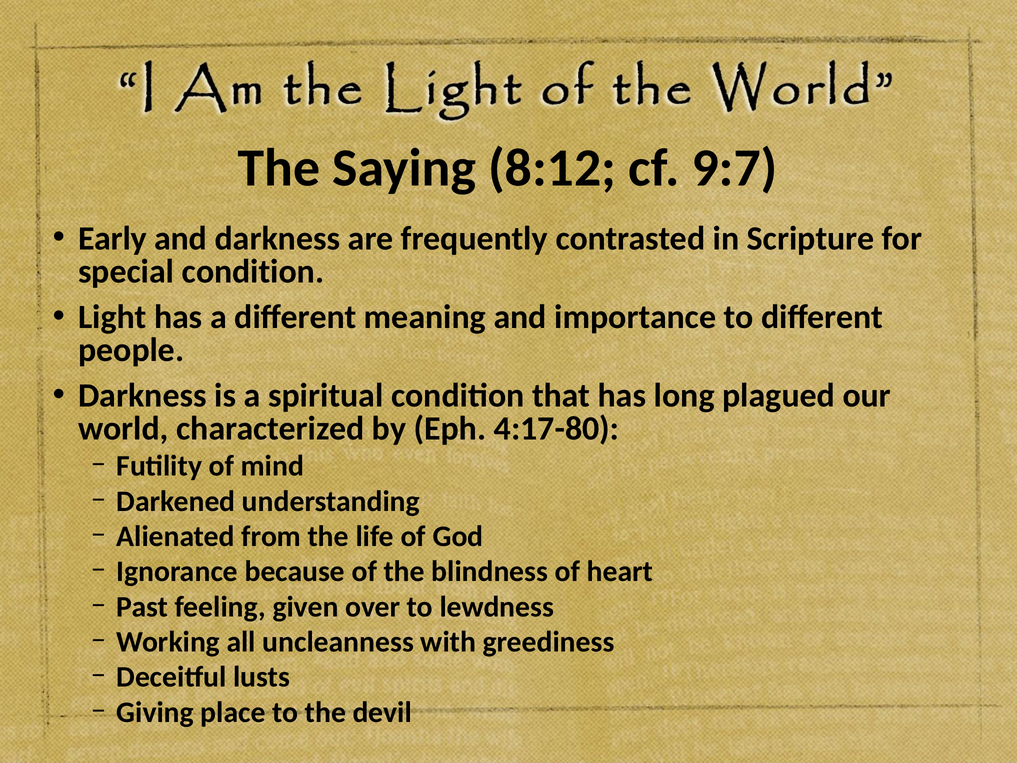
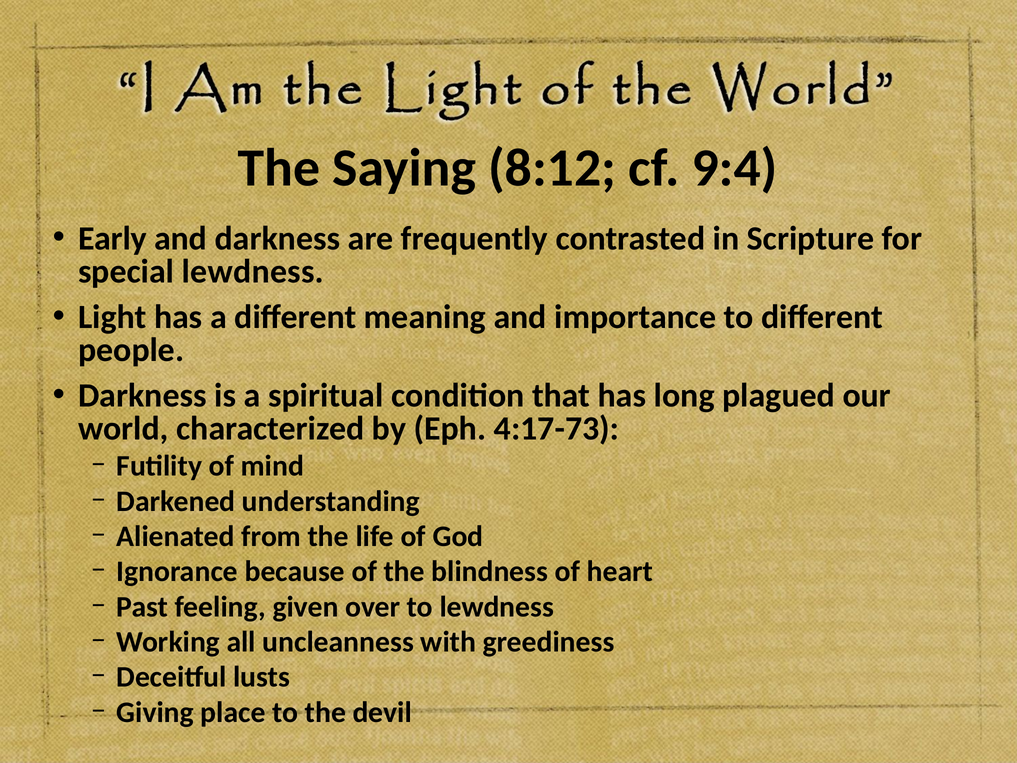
9:7: 9:7 -> 9:4 (734, 168)
special condition: condition -> lewdness (253, 271)
4:17-80: 4:17-80 -> 4:17-73 (557, 429)
